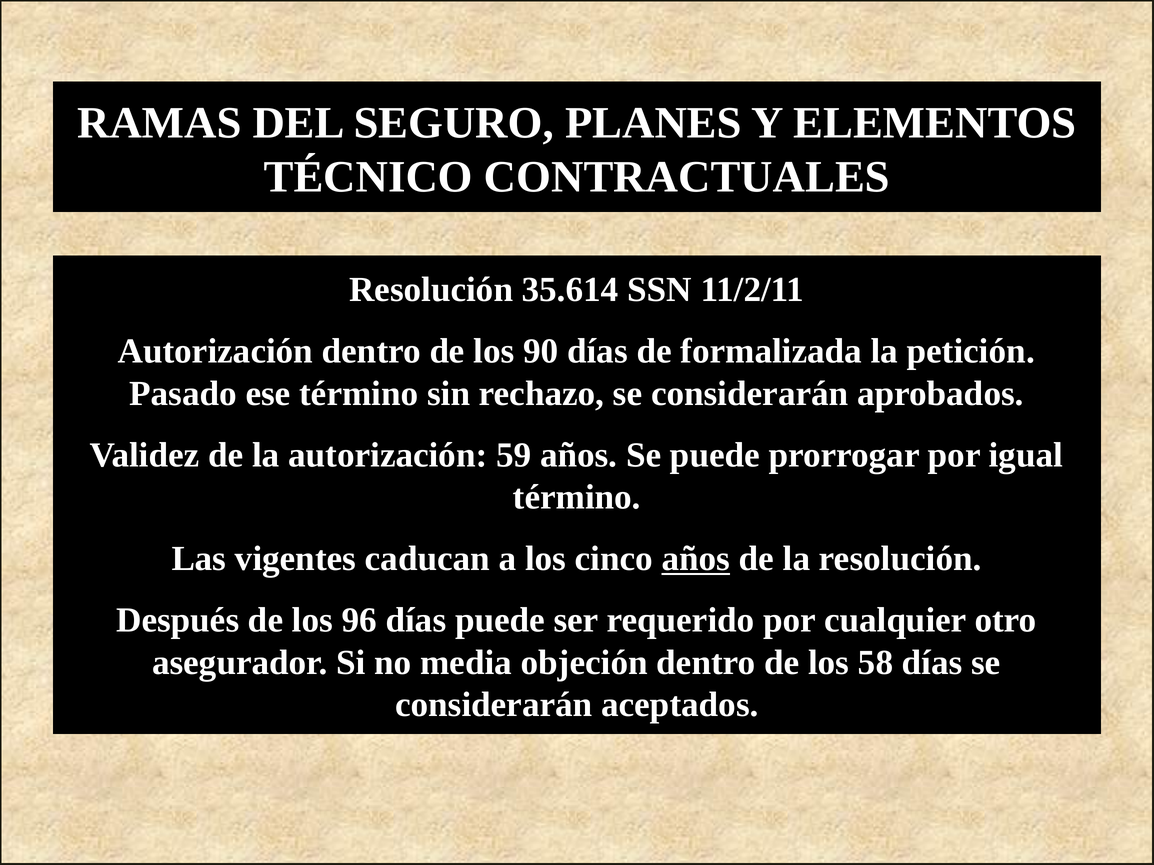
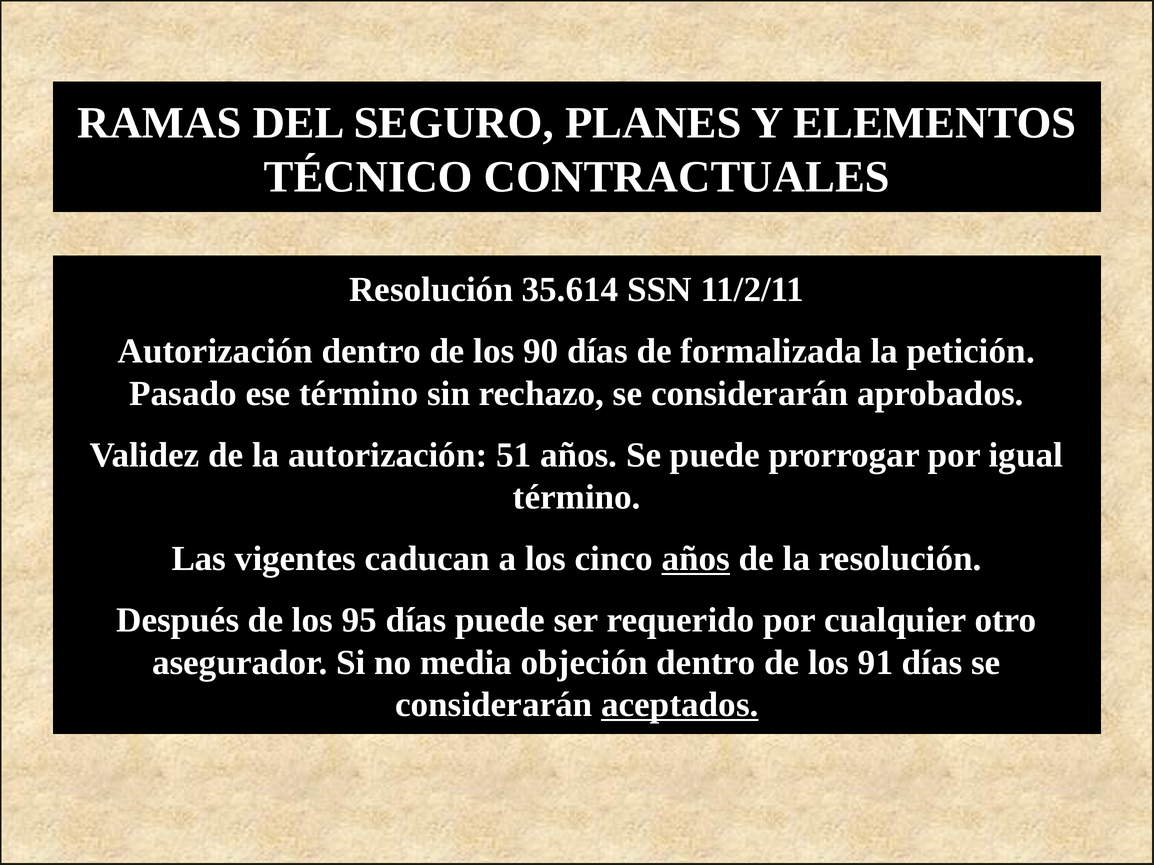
59: 59 -> 51 (514, 455)
96: 96 -> 95 (359, 621)
58: 58 -> 91 (876, 663)
aceptados underline: none -> present (680, 705)
